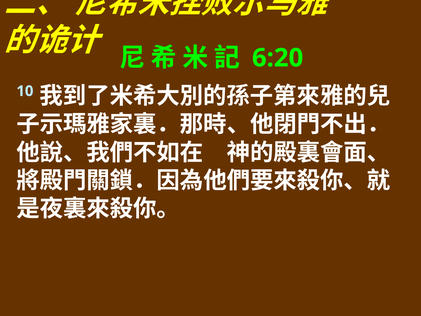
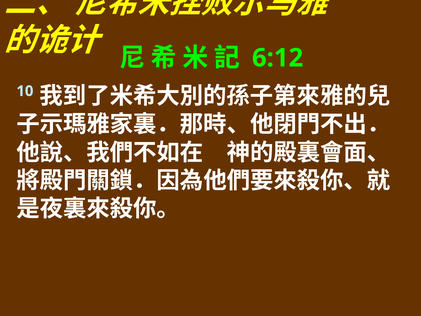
6:20: 6:20 -> 6:12 (278, 58)
